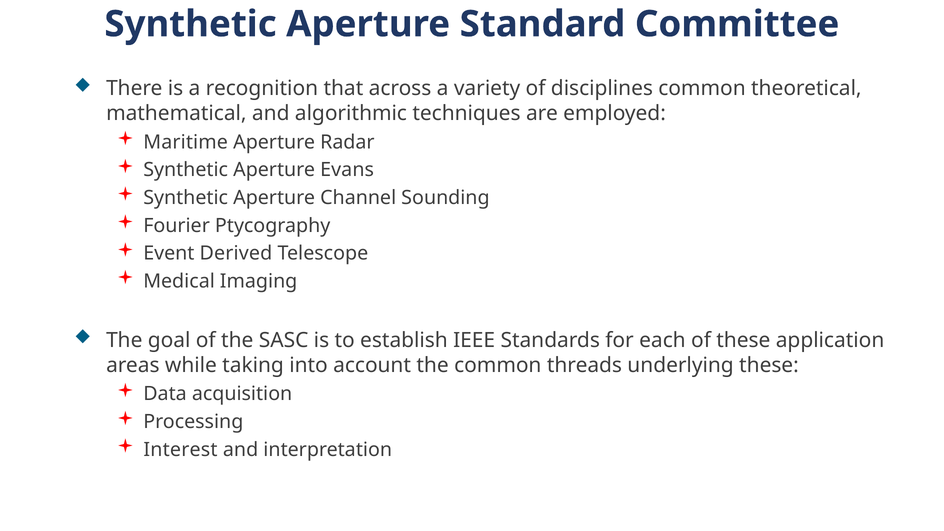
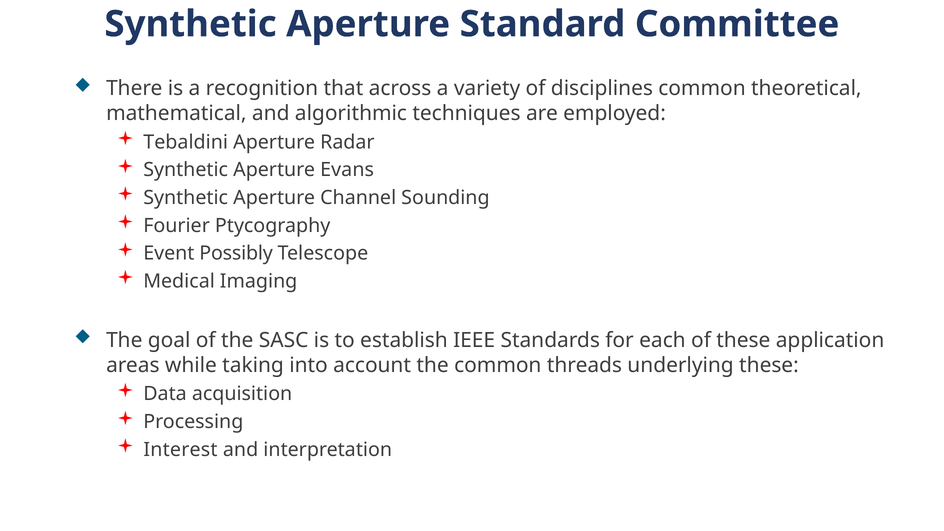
Maritime: Maritime -> Tebaldini (186, 142)
Derived: Derived -> Possibly (236, 253)
